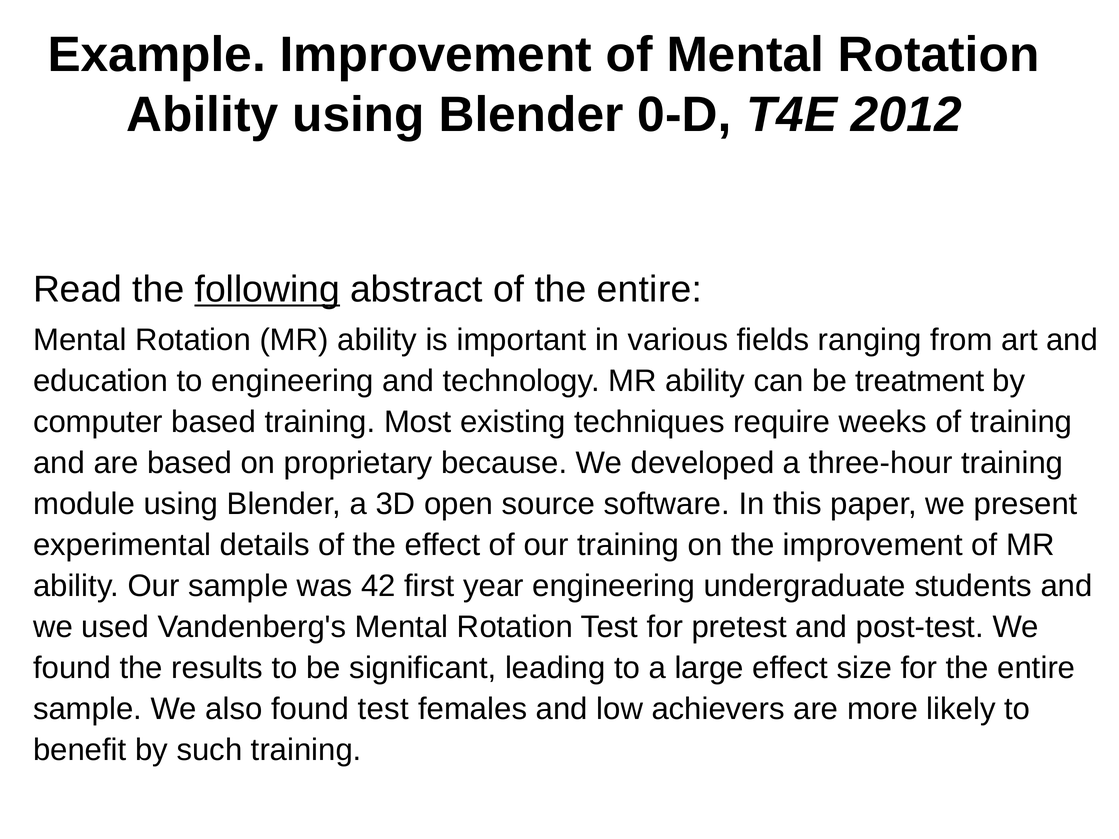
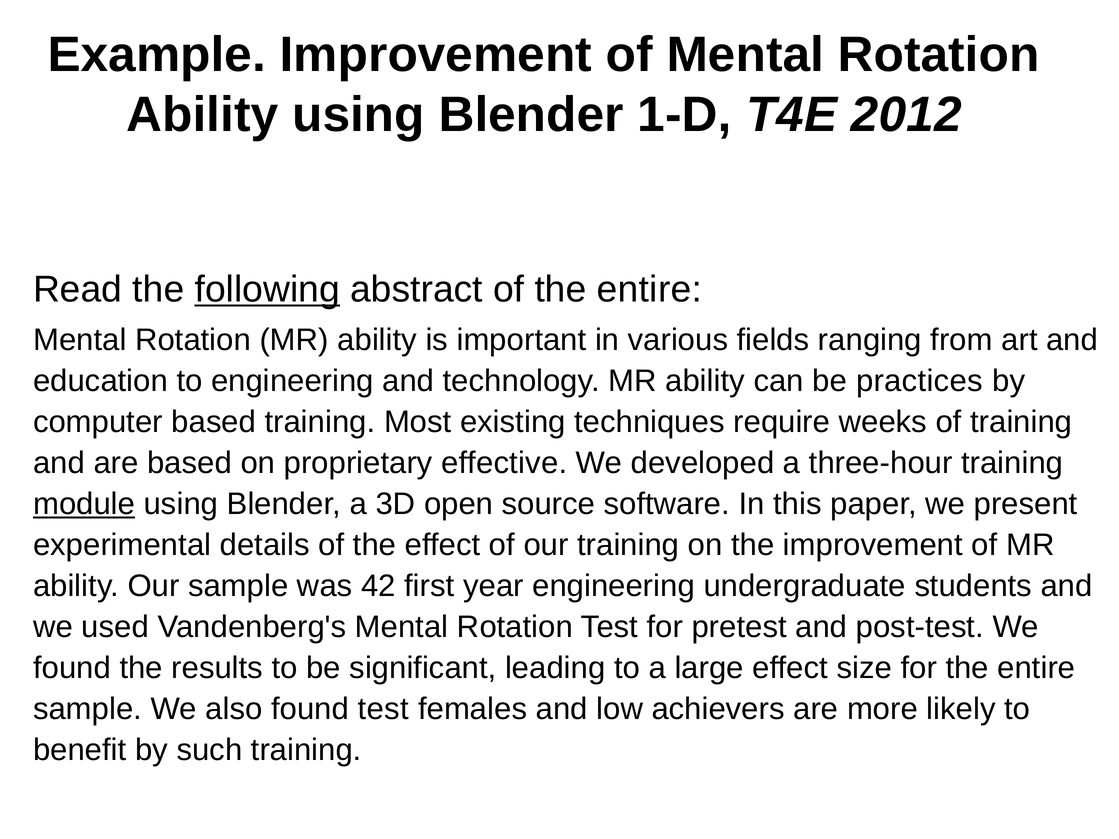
0-D: 0-D -> 1-D (684, 115)
treatment: treatment -> practices (920, 381)
because: because -> effective (504, 463)
module underline: none -> present (84, 504)
